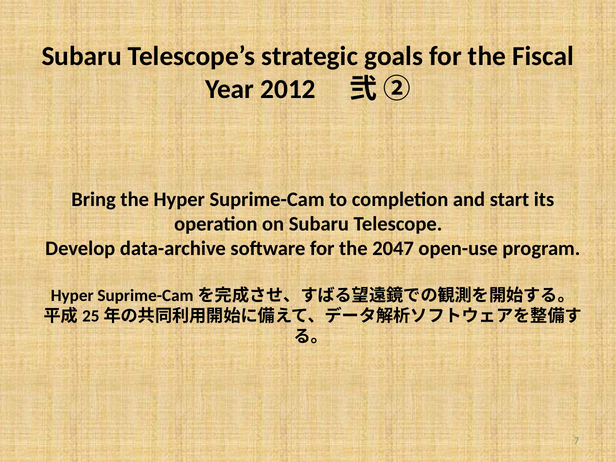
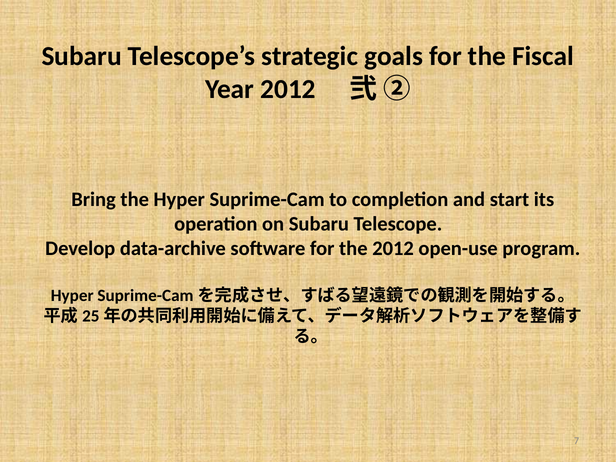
the 2047: 2047 -> 2012 (393, 249)
